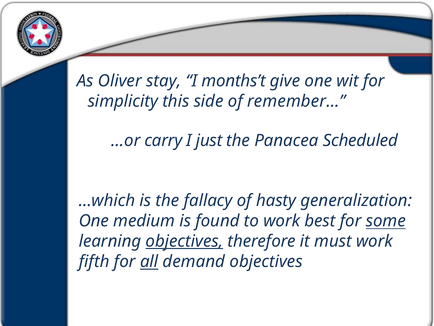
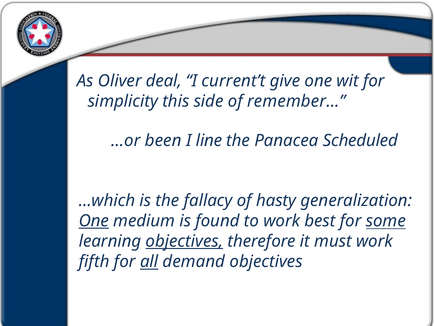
stay: stay -> deal (164, 81)
months’t: months’t -> current’t (233, 81)
carry: carry -> been (163, 140)
just: just -> line (209, 140)
One underline: none -> present (94, 221)
